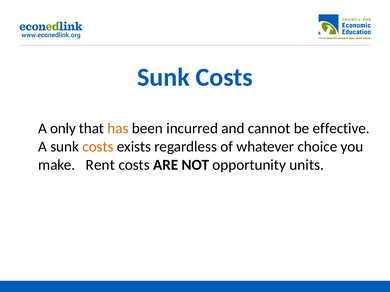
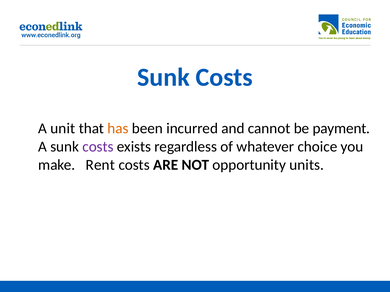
only: only -> unit (63, 129)
effective: effective -> payment (341, 129)
costs colour: orange -> purple (98, 147)
